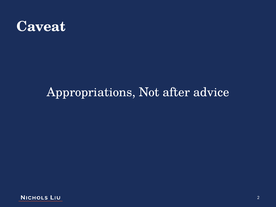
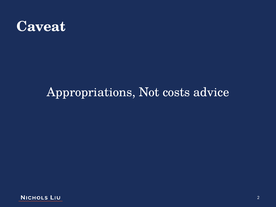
after: after -> costs (176, 92)
